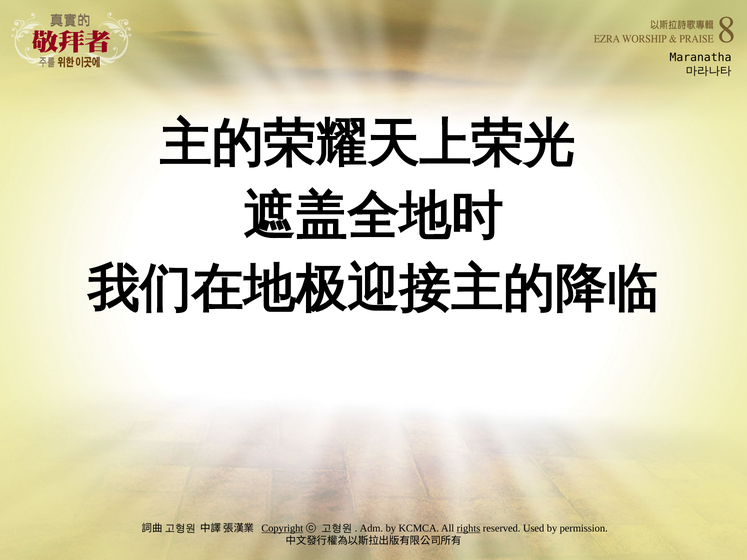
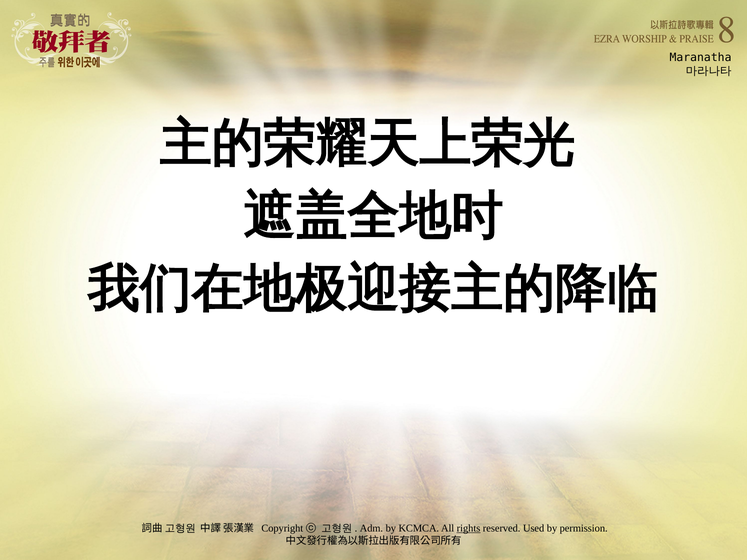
Copyright underline: present -> none (282, 529)
